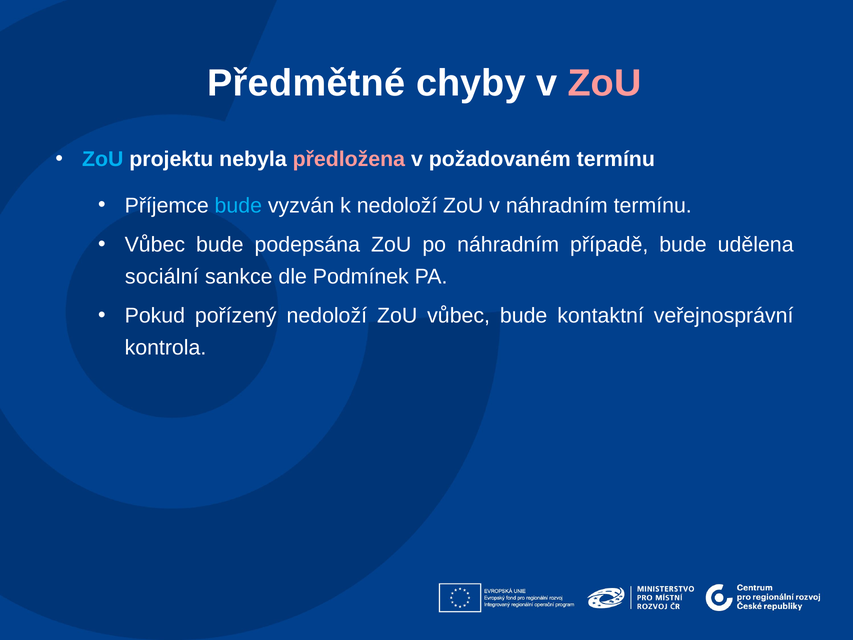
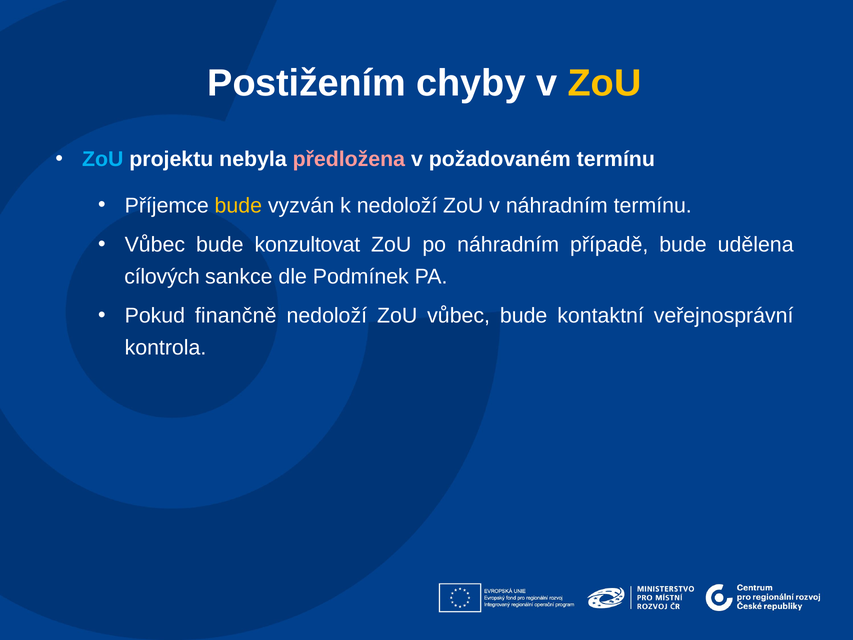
Předmětné: Předmětné -> Postižením (307, 83)
ZoU colour: pink -> yellow (605, 83)
bude colour: light blue -> yellow (238, 205)
podepsána: podepsána -> konzultovat (307, 245)
sociální: sociální -> cílových (162, 277)
pořízený: pořízený -> finančně (236, 316)
